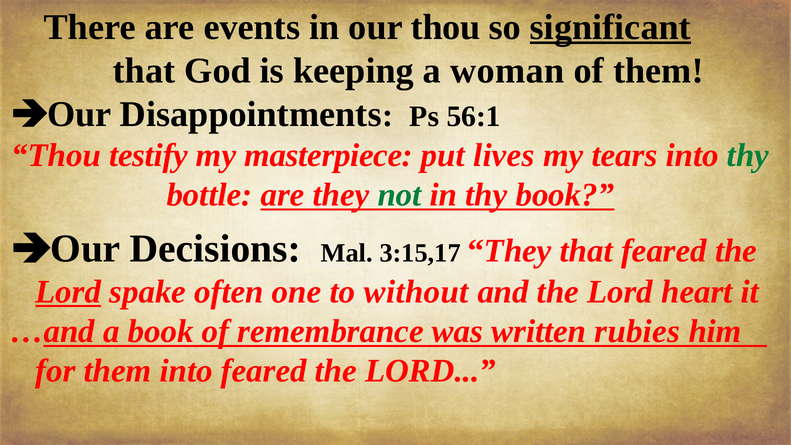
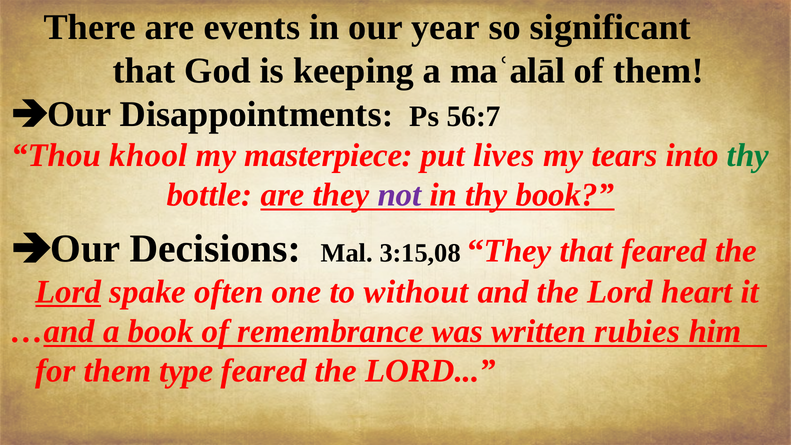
our thou: thou -> year (445, 27)
significant underline: present -> none (610, 27)
woman: woman -> maʿalāl (508, 71)
56:1: 56:1 -> 56:7 (474, 116)
testify: testify -> khool (148, 155)
not colour: green -> purple (399, 195)
3:15,17: 3:15,17 -> 3:15,08 (420, 253)
them into: into -> type (186, 371)
